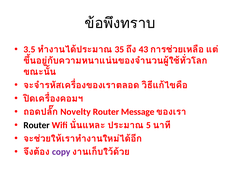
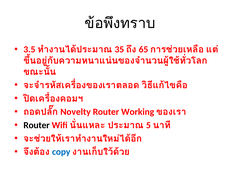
43: 43 -> 65 (143, 49)
Message: Message -> Working (138, 112)
copy colour: purple -> blue (61, 152)
